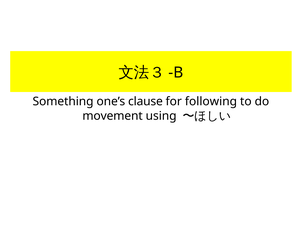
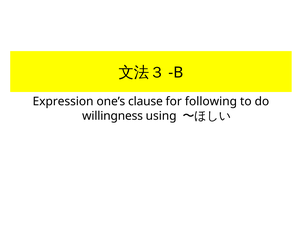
Something: Something -> Expression (63, 102)
movement: movement -> willingness (113, 116)
